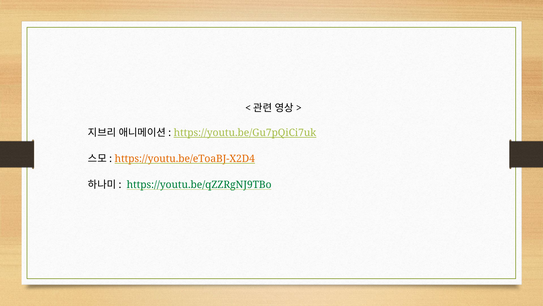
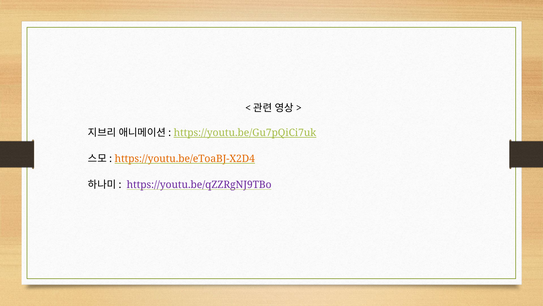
https://youtu.be/qZZRgNJ9TBo colour: green -> purple (199, 185)
